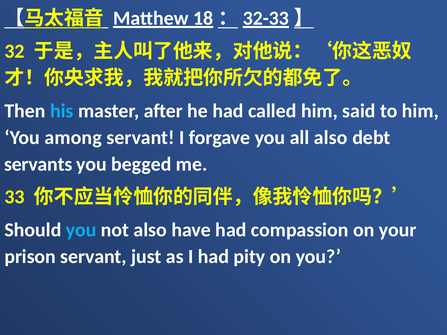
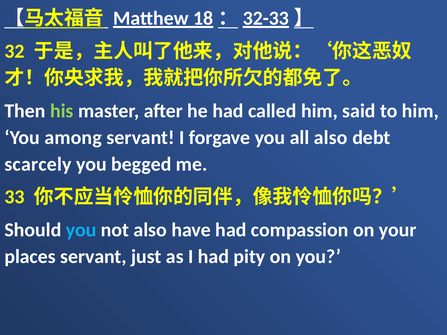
his colour: light blue -> light green (62, 111)
servants: servants -> scarcely (38, 164)
prison: prison -> places (30, 257)
